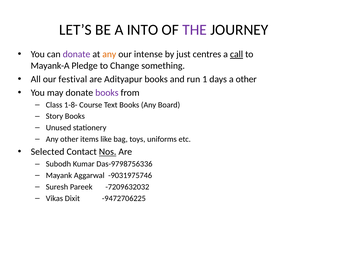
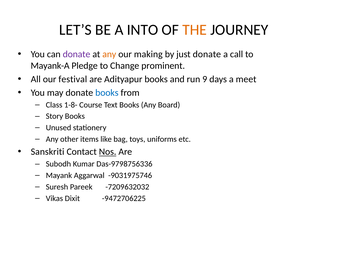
THE colour: purple -> orange (195, 30)
intense: intense -> making (148, 54)
just centres: centres -> donate (207, 54)
call underline: present -> none (237, 54)
something: something -> prominent (163, 66)
1: 1 -> 9 (205, 79)
a other: other -> meet (246, 79)
books colour: purple -> blue (107, 93)
Selected: Selected -> Sanskriti (48, 152)
